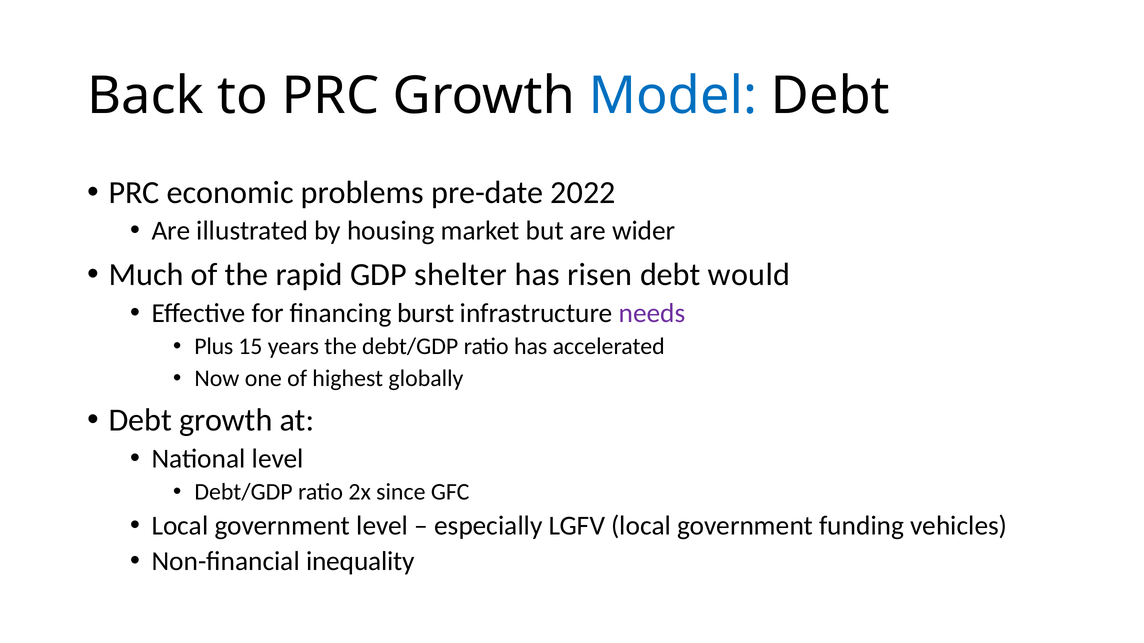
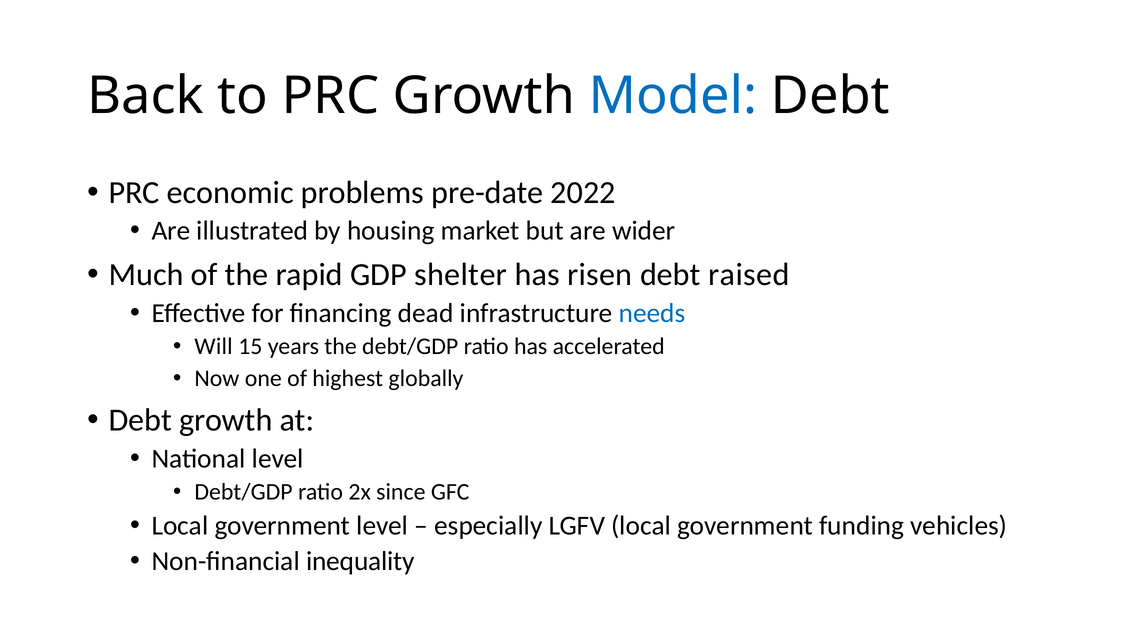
would: would -> raised (749, 275)
burst: burst -> dead (425, 313)
needs colour: purple -> blue (652, 313)
Plus: Plus -> Will (214, 347)
